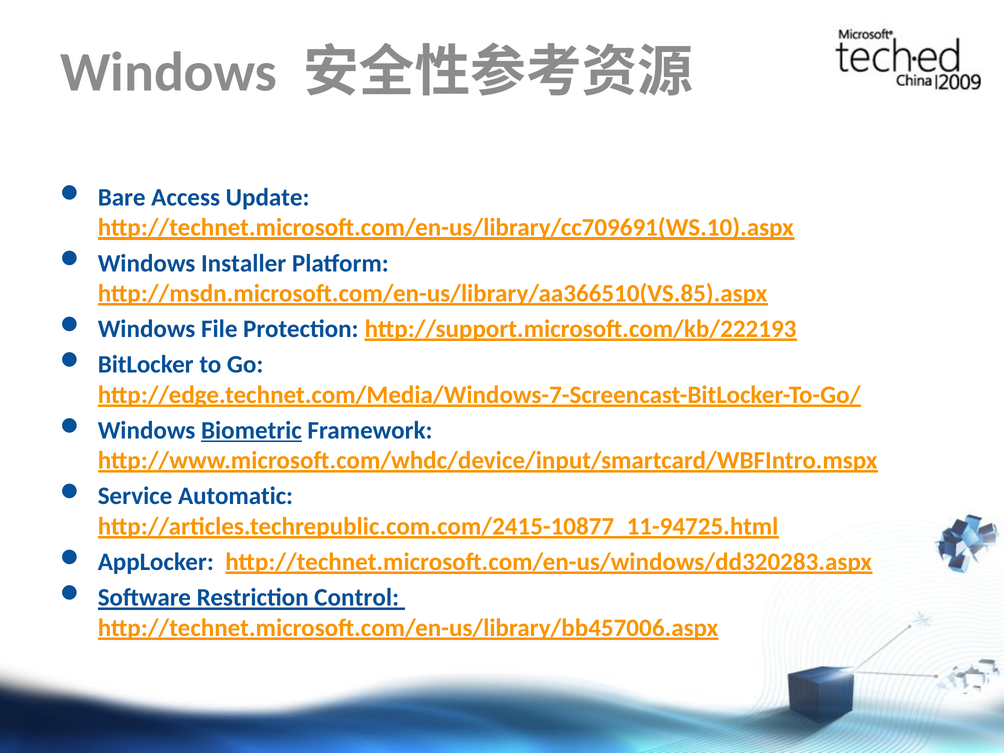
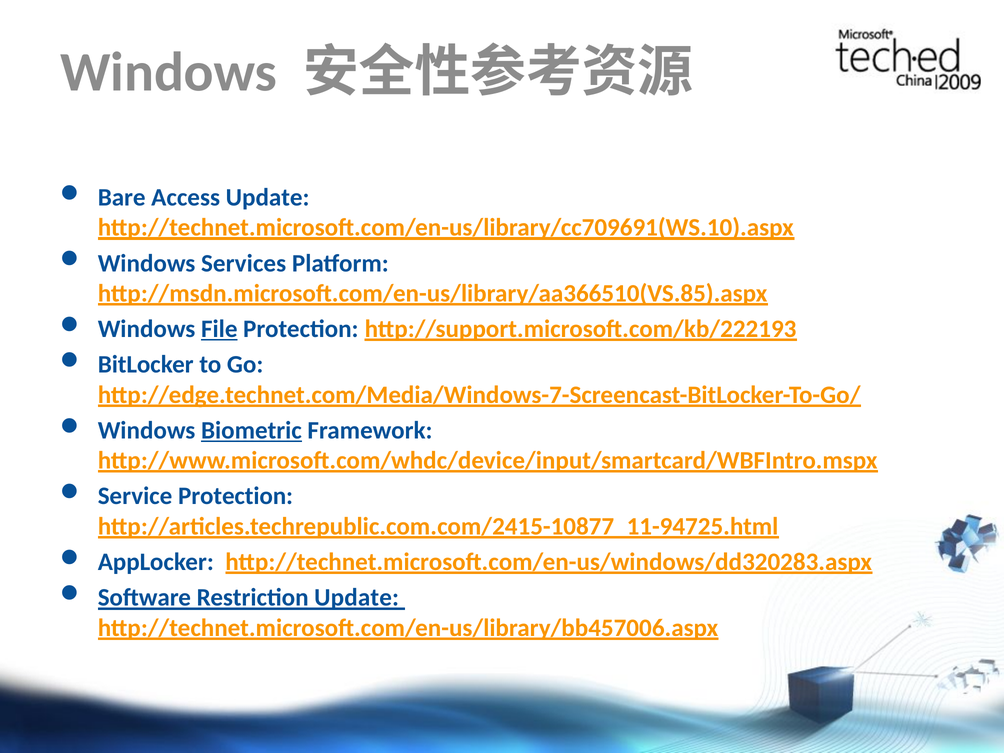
Installer: Installer -> Services (244, 263)
File underline: none -> present (219, 329)
Service Automatic: Automatic -> Protection (236, 496)
Restriction Control: Control -> Update (357, 598)
